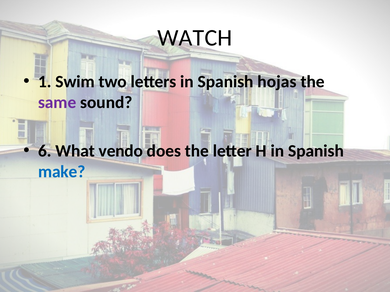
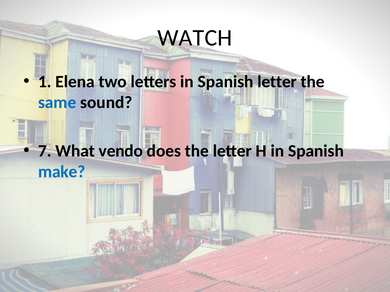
Swim: Swim -> Elena (75, 82)
Spanish hojas: hojas -> letter (277, 82)
same colour: purple -> blue (57, 103)
6: 6 -> 7 (45, 151)
